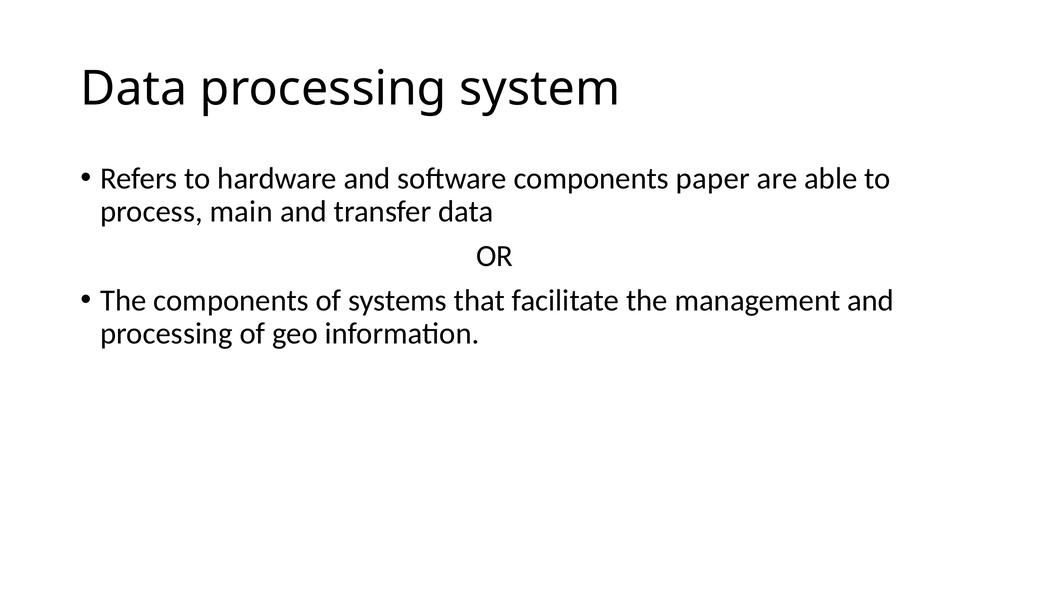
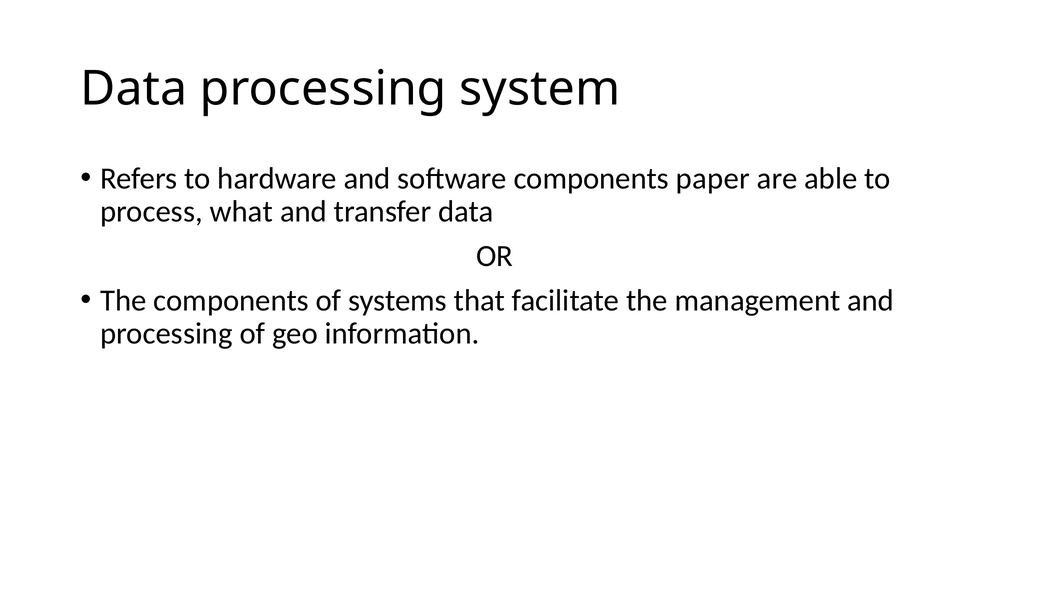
main: main -> what (241, 212)
